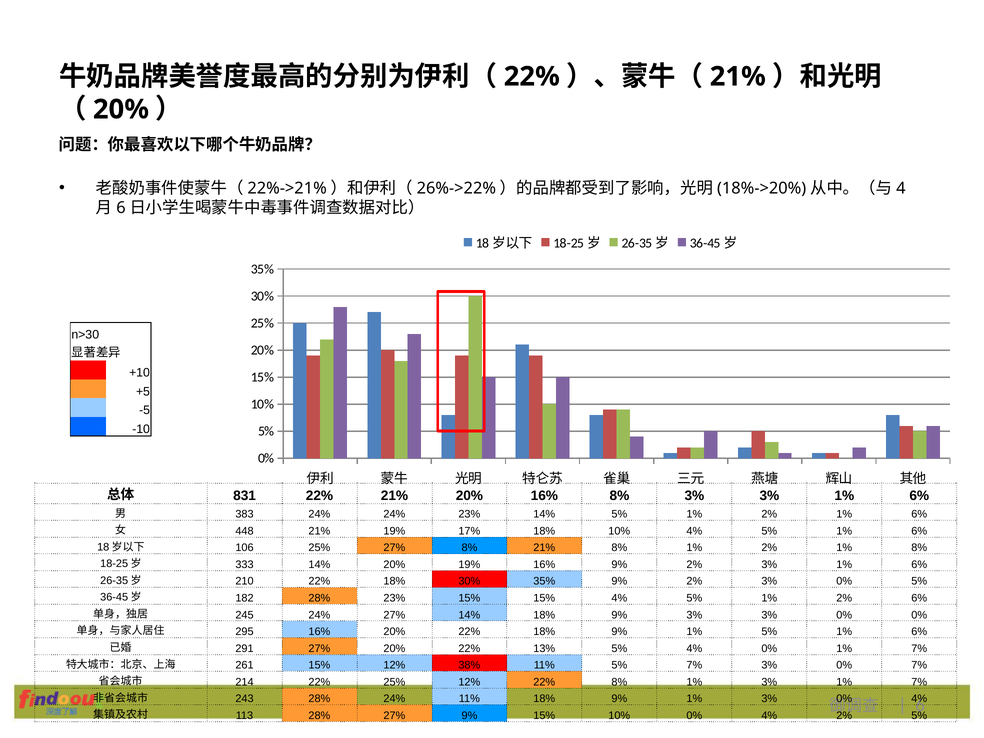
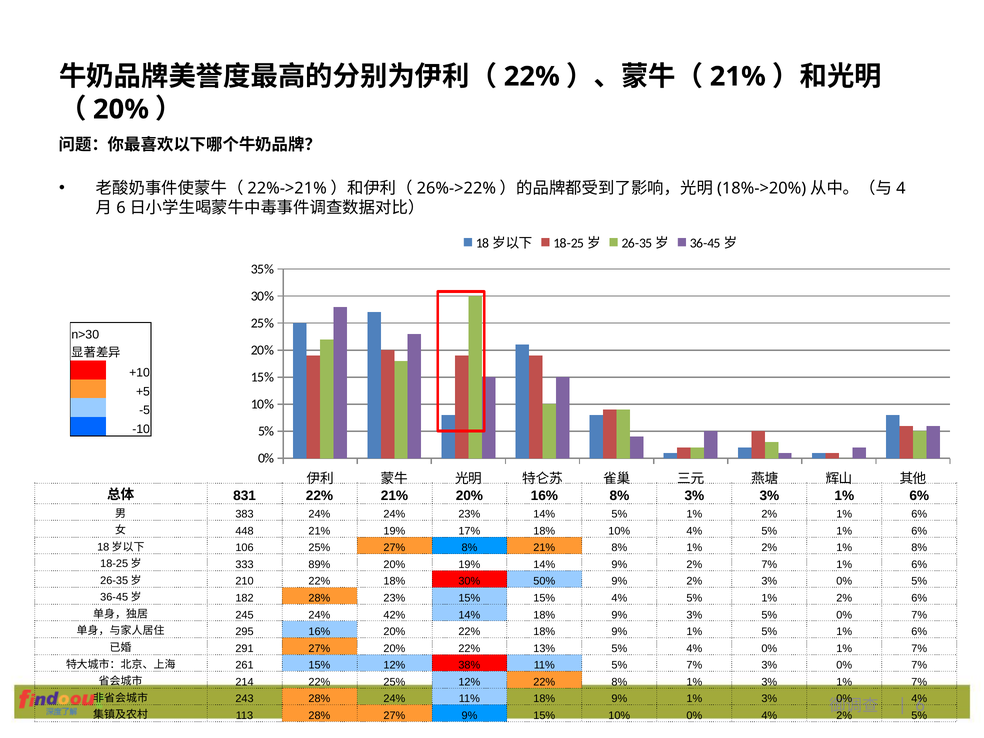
333 14%: 14% -> 89% (319, 565)
19% 16%: 16% -> 14% (544, 565)
3%: 3% -> 7% (769, 565)
18% 30% 35%: 35% -> 50% (544, 581)
24% 27%: 27% -> 42% (394, 615)
9% 3% 3%: 3% -> 5% (769, 615)
0%: 0% -> 7% (919, 615)
